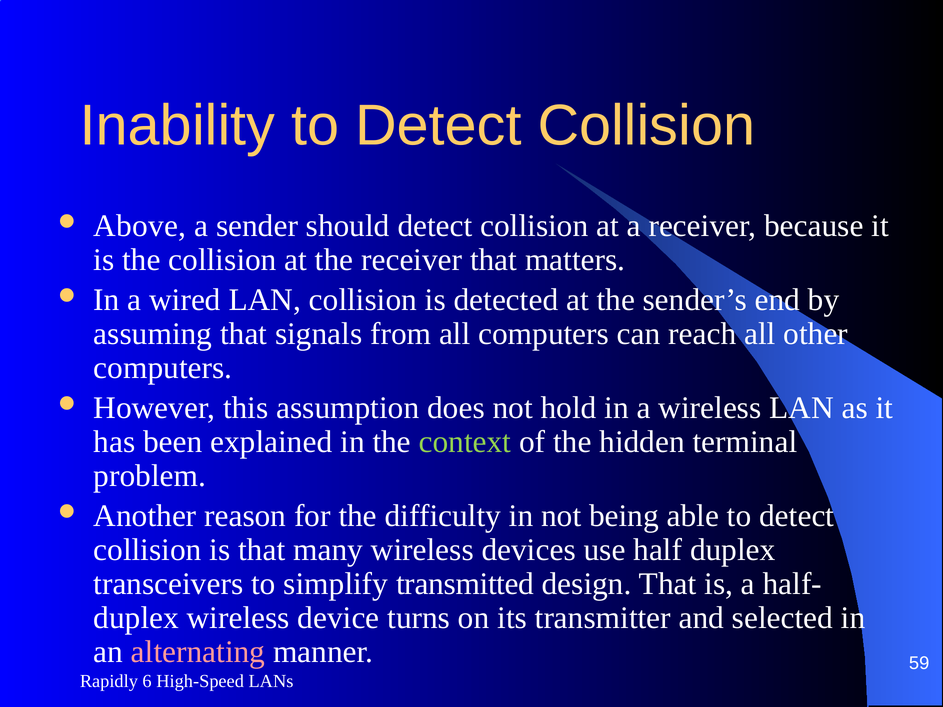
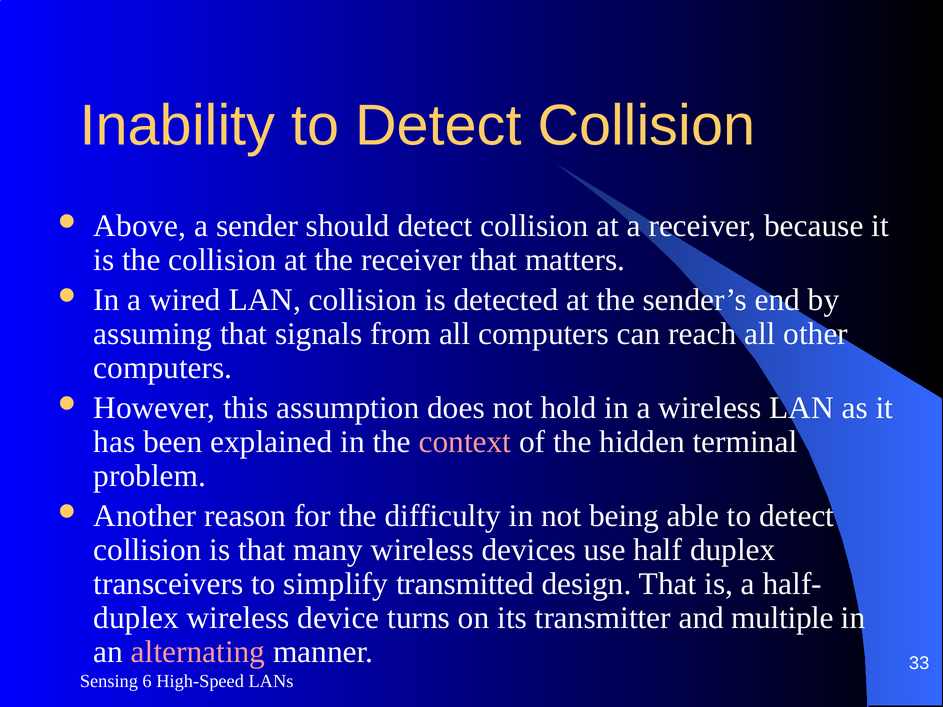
context colour: light green -> pink (465, 442)
selected: selected -> multiple (783, 618)
59: 59 -> 33 (919, 664)
Rapidly: Rapidly -> Sensing (109, 681)
